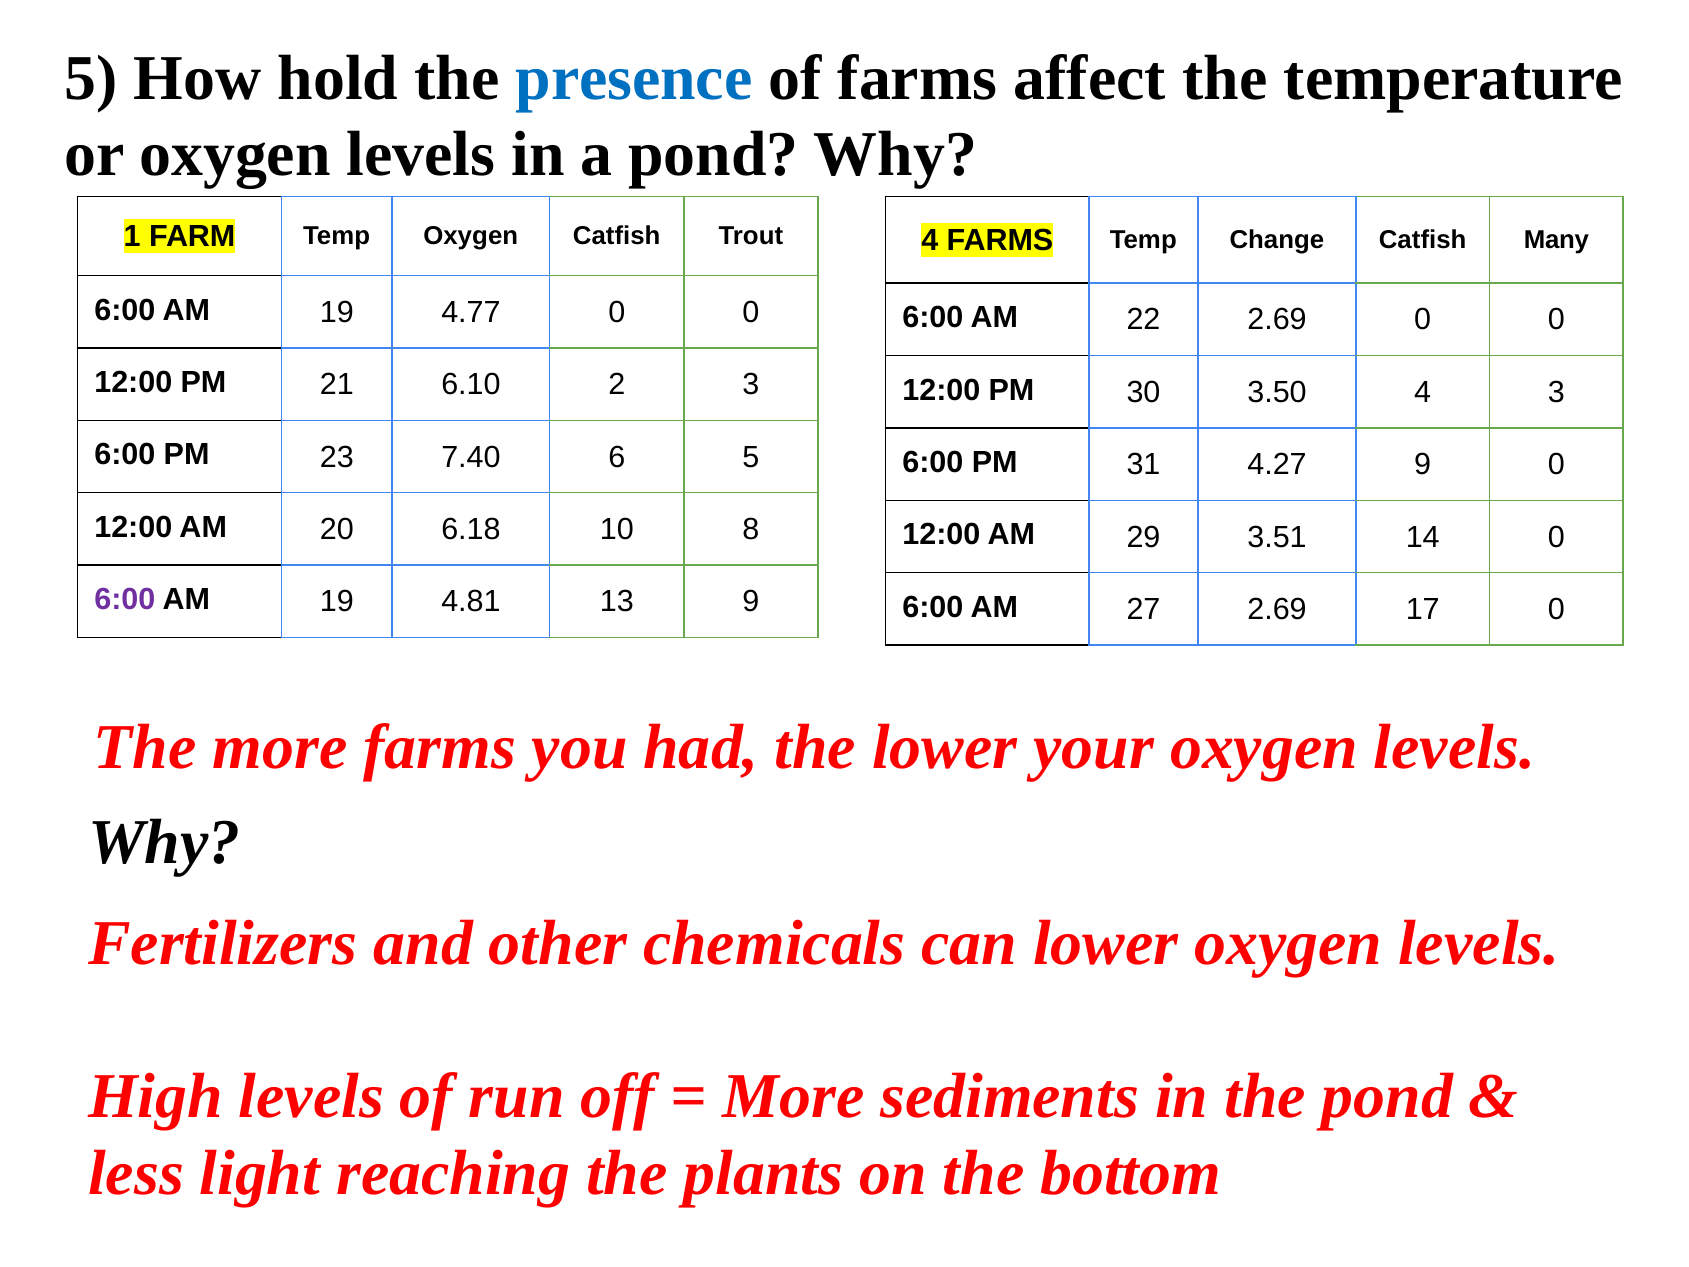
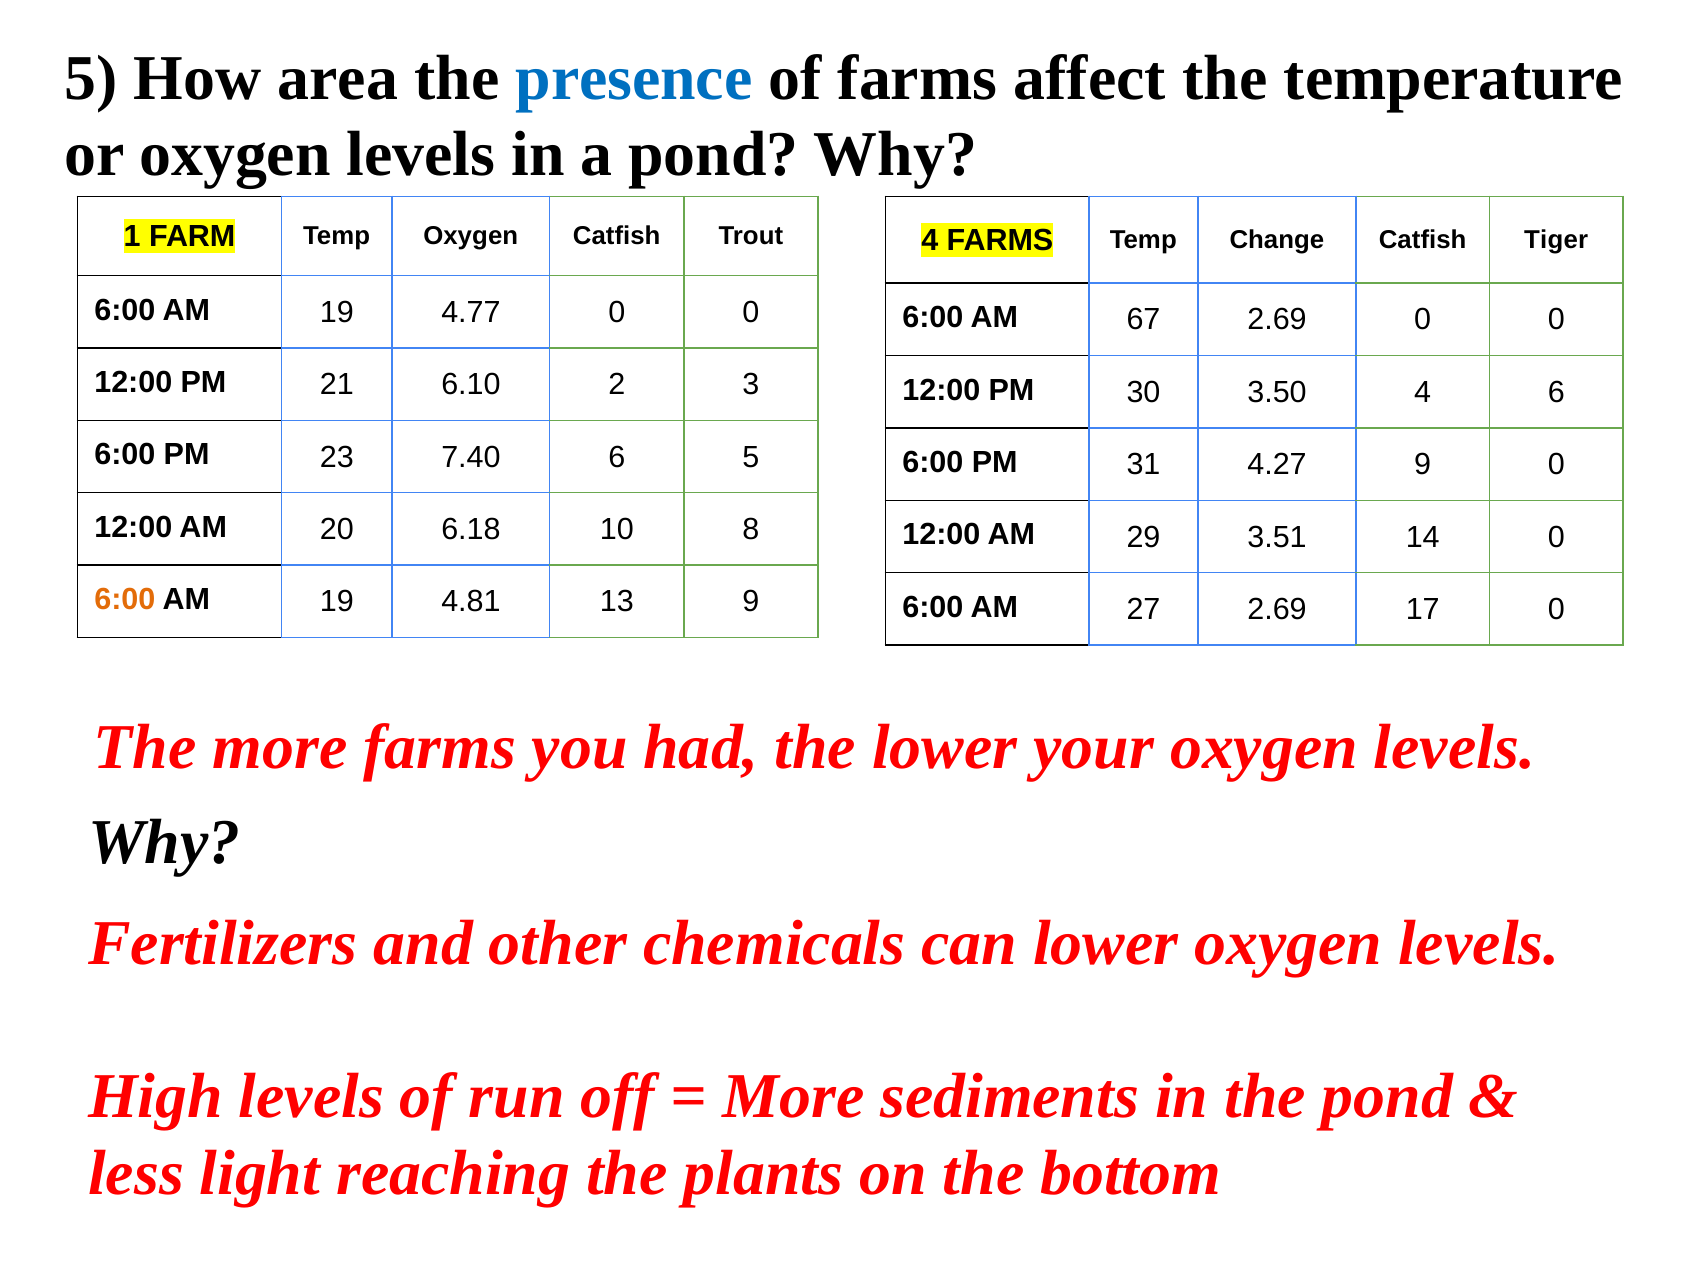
hold: hold -> area (338, 78)
Many: Many -> Tiger (1556, 240)
22: 22 -> 67 (1143, 320)
4 3: 3 -> 6 (1556, 392)
6:00 colour: purple -> orange (125, 599)
